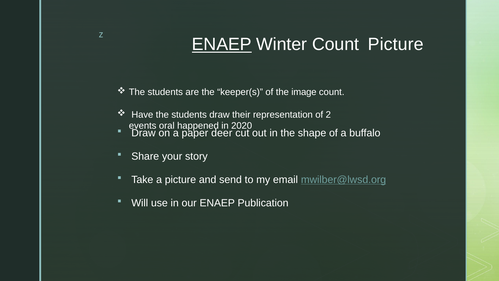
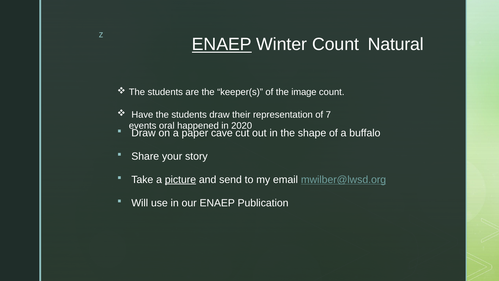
Count Picture: Picture -> Natural (396, 44)
2: 2 -> 7 (328, 115)
deer: deer -> cave (222, 133)
picture underline: none -> present (180, 179)
